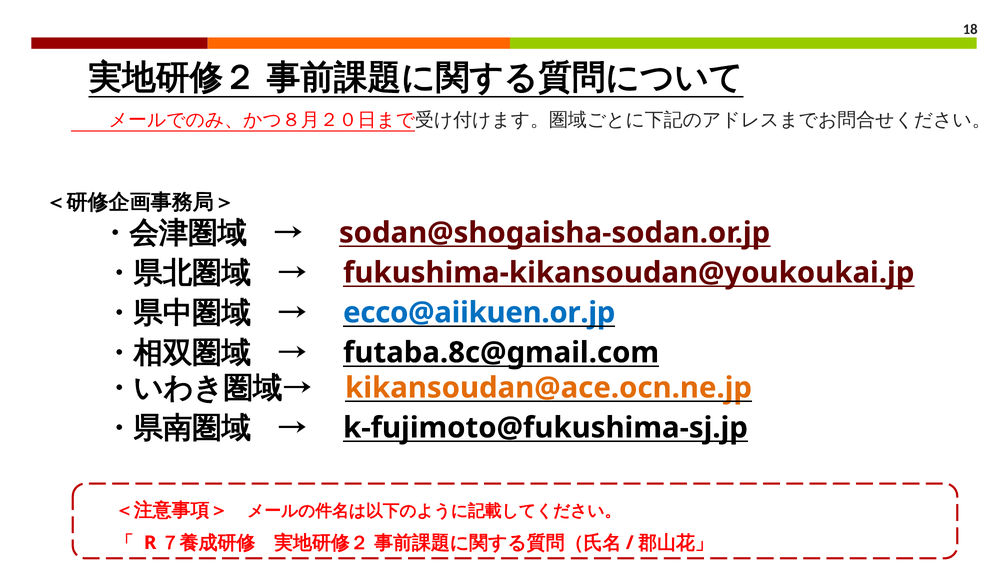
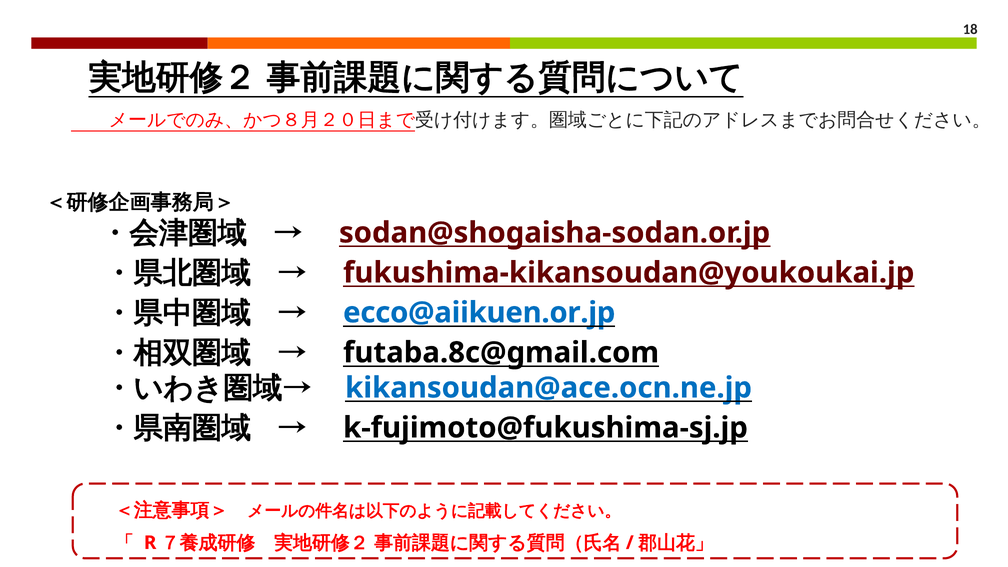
kikansoudan@ace.ocn.ne.jp colour: orange -> blue (549, 388)
